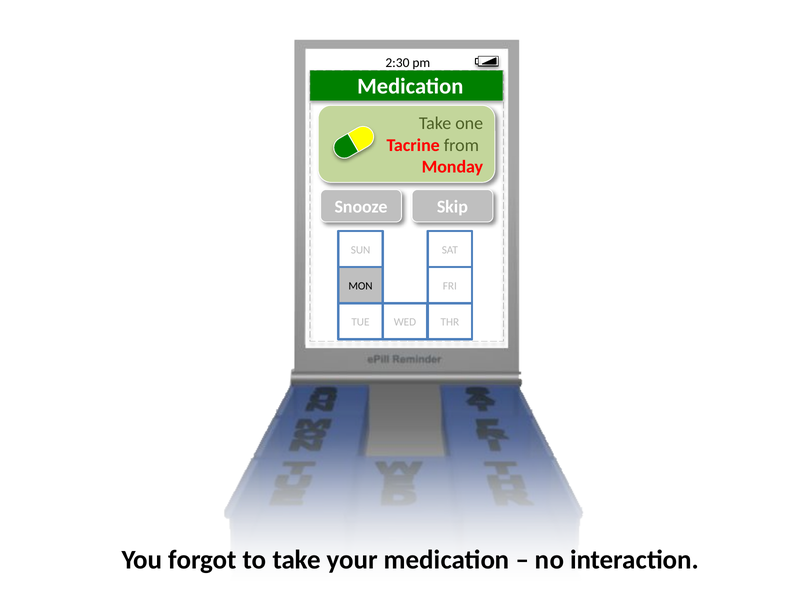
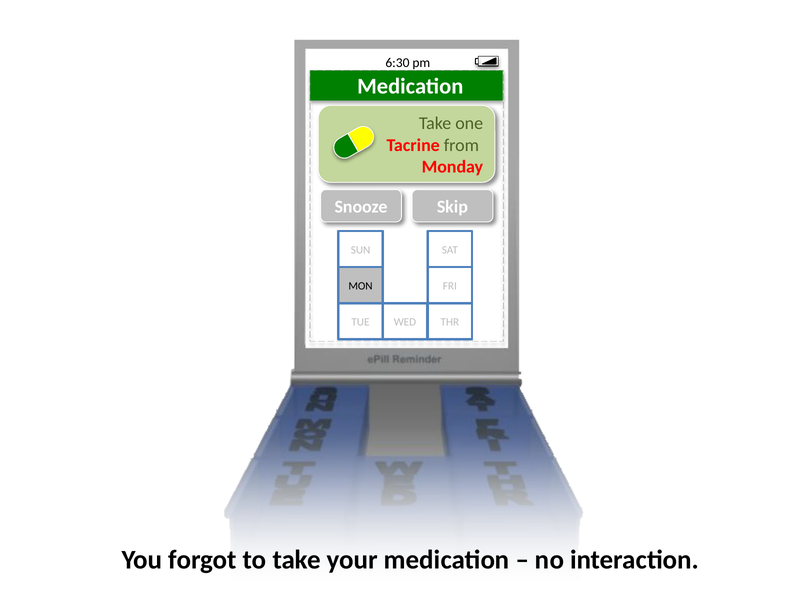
2:30: 2:30 -> 6:30 (397, 63)
